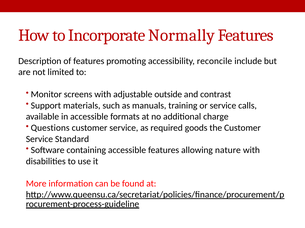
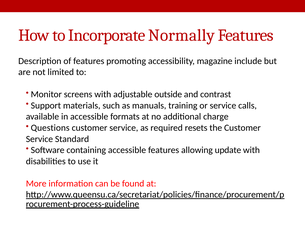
reconcile: reconcile -> magazine (215, 61)
goods: goods -> resets (196, 128)
nature: nature -> update (228, 151)
